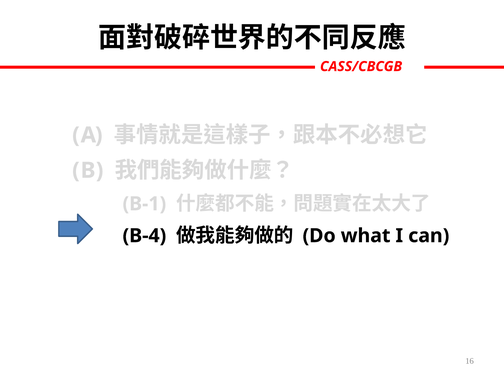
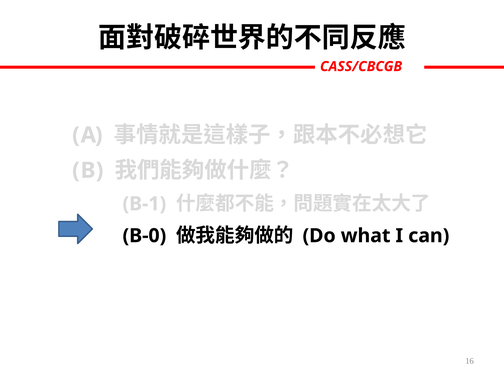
B-4: B-4 -> B-0 (144, 236)
